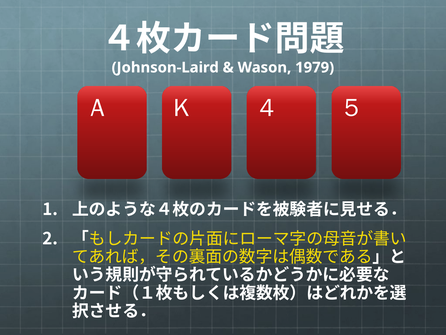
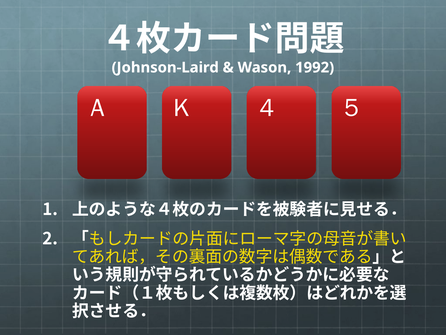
1979: 1979 -> 1992 (315, 67)
